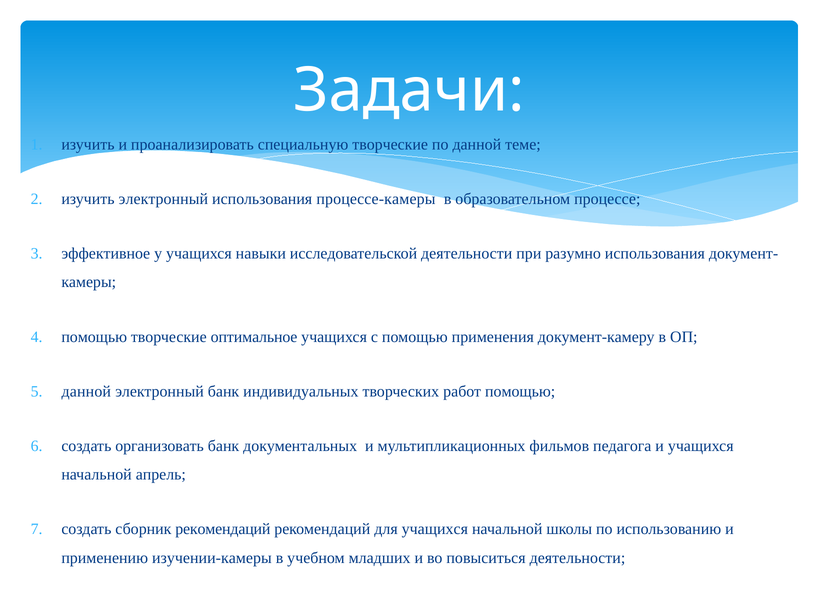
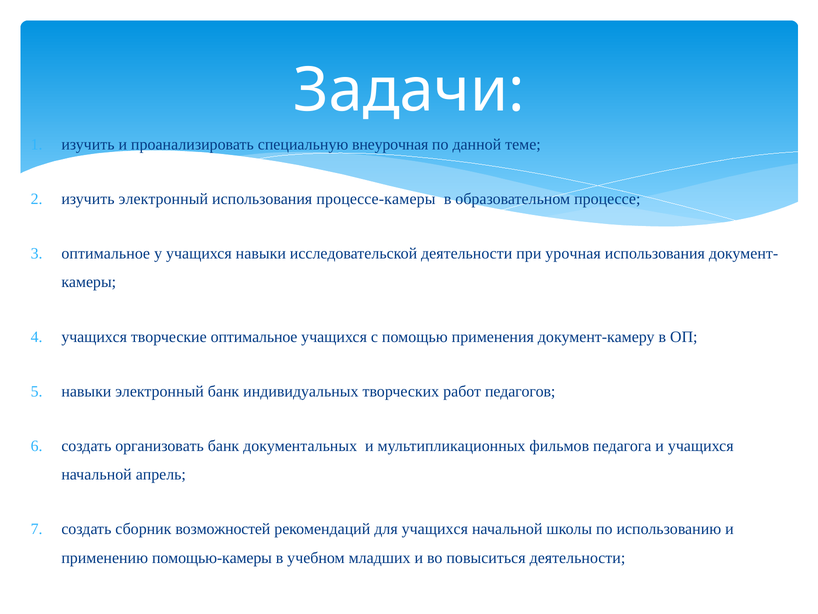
специальную творческие: творческие -> внеурочная (390, 144)
эффективное: эффективное -> оптимальное (106, 253)
разумно: разумно -> урочная (573, 253)
помощью: помощью -> учащихся (94, 337)
данной: данной -> навыки (86, 391)
работ помощью: помощью -> педагогов (520, 391)
сборник рекомендаций: рекомендаций -> возможностей (223, 529)
изучении-камеры: изучении-камеры -> помощью-камеры (212, 557)
